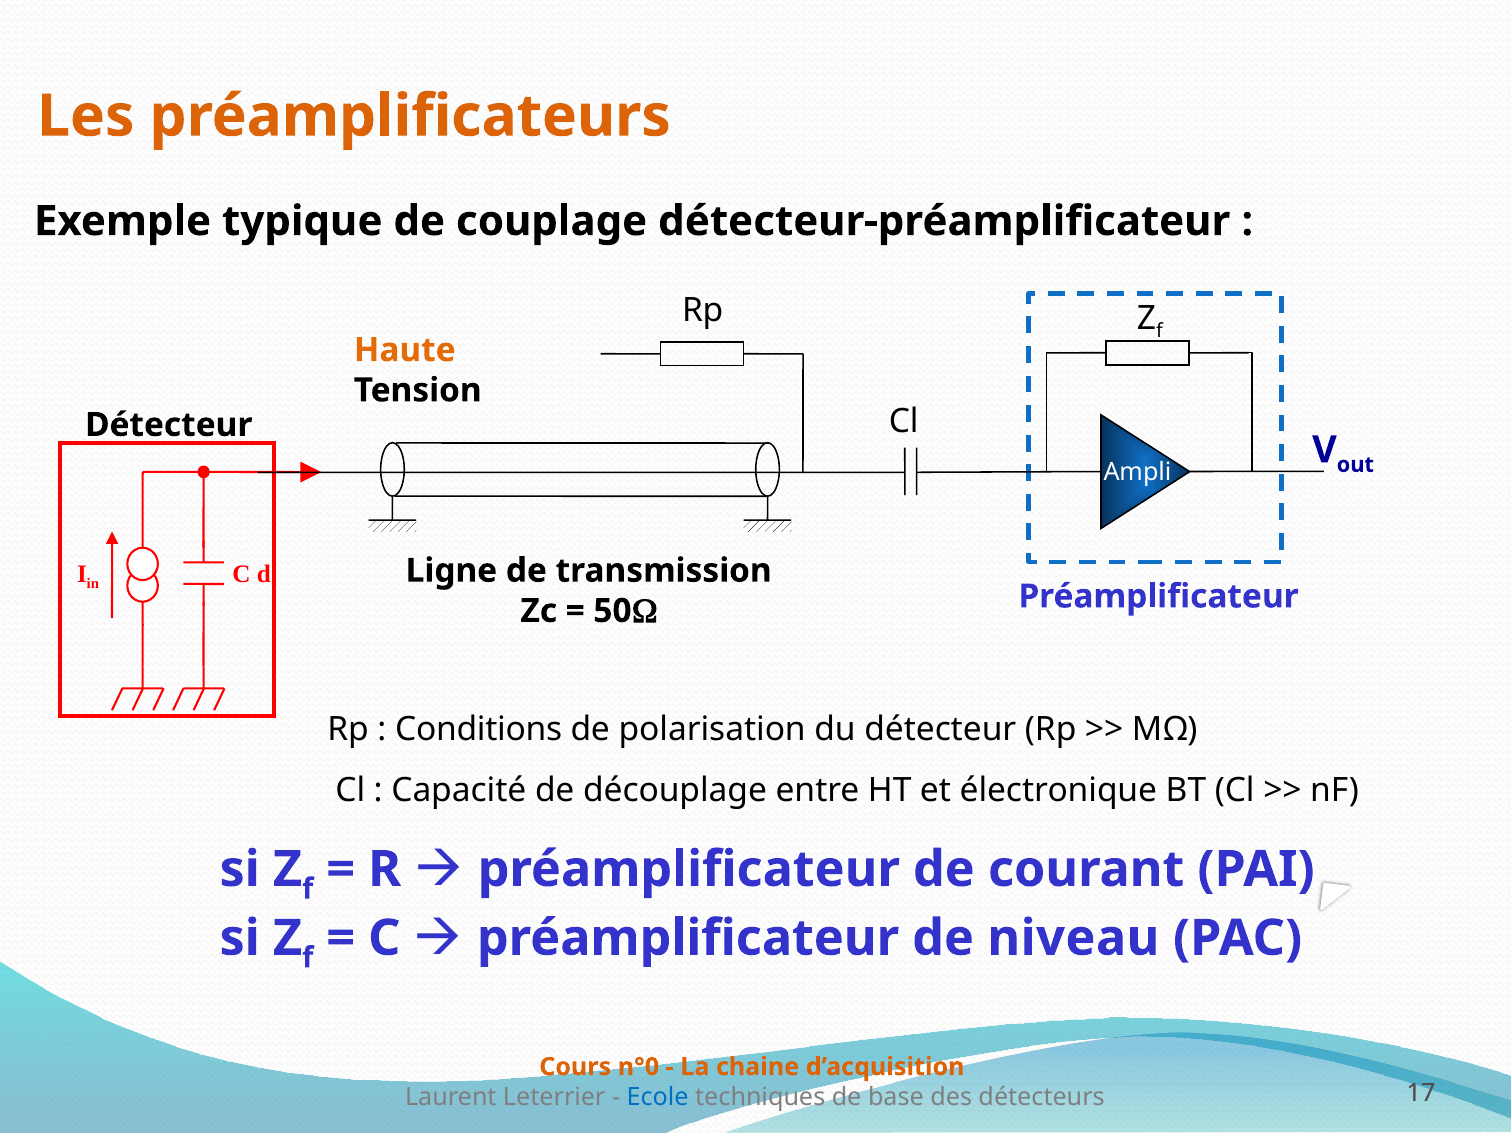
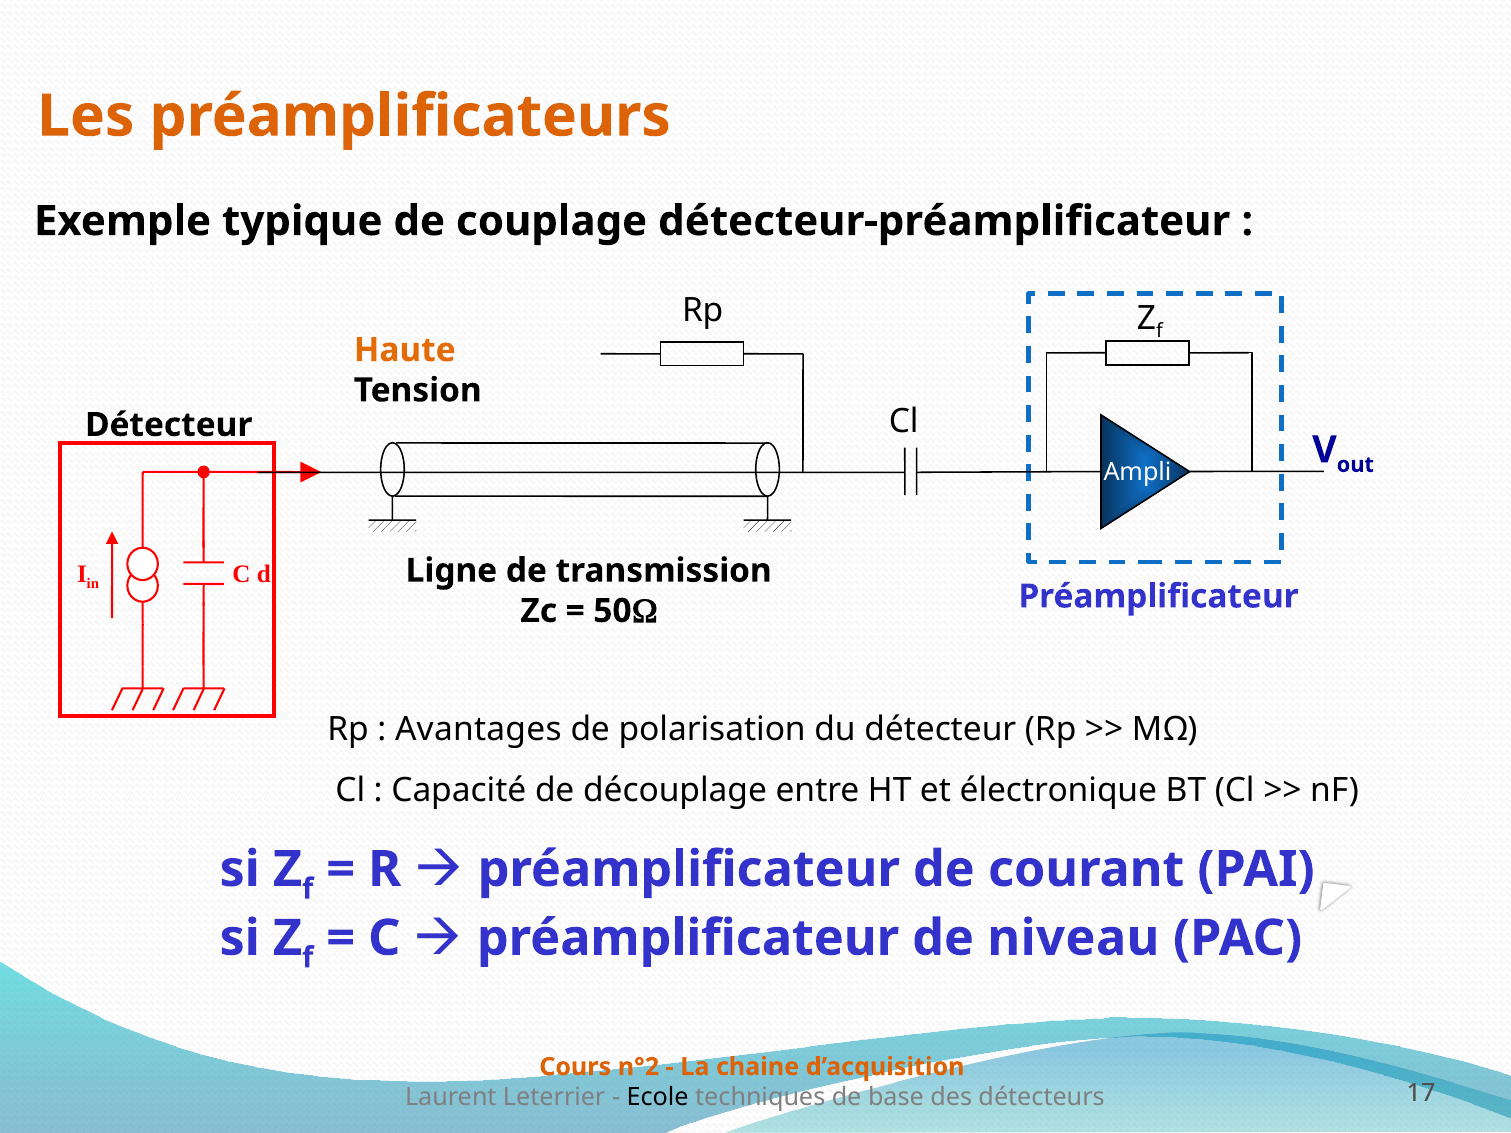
Conditions: Conditions -> Avantages (478, 730)
n°0: n°0 -> n°2 (638, 1067)
Ecole colour: blue -> black (658, 1097)
